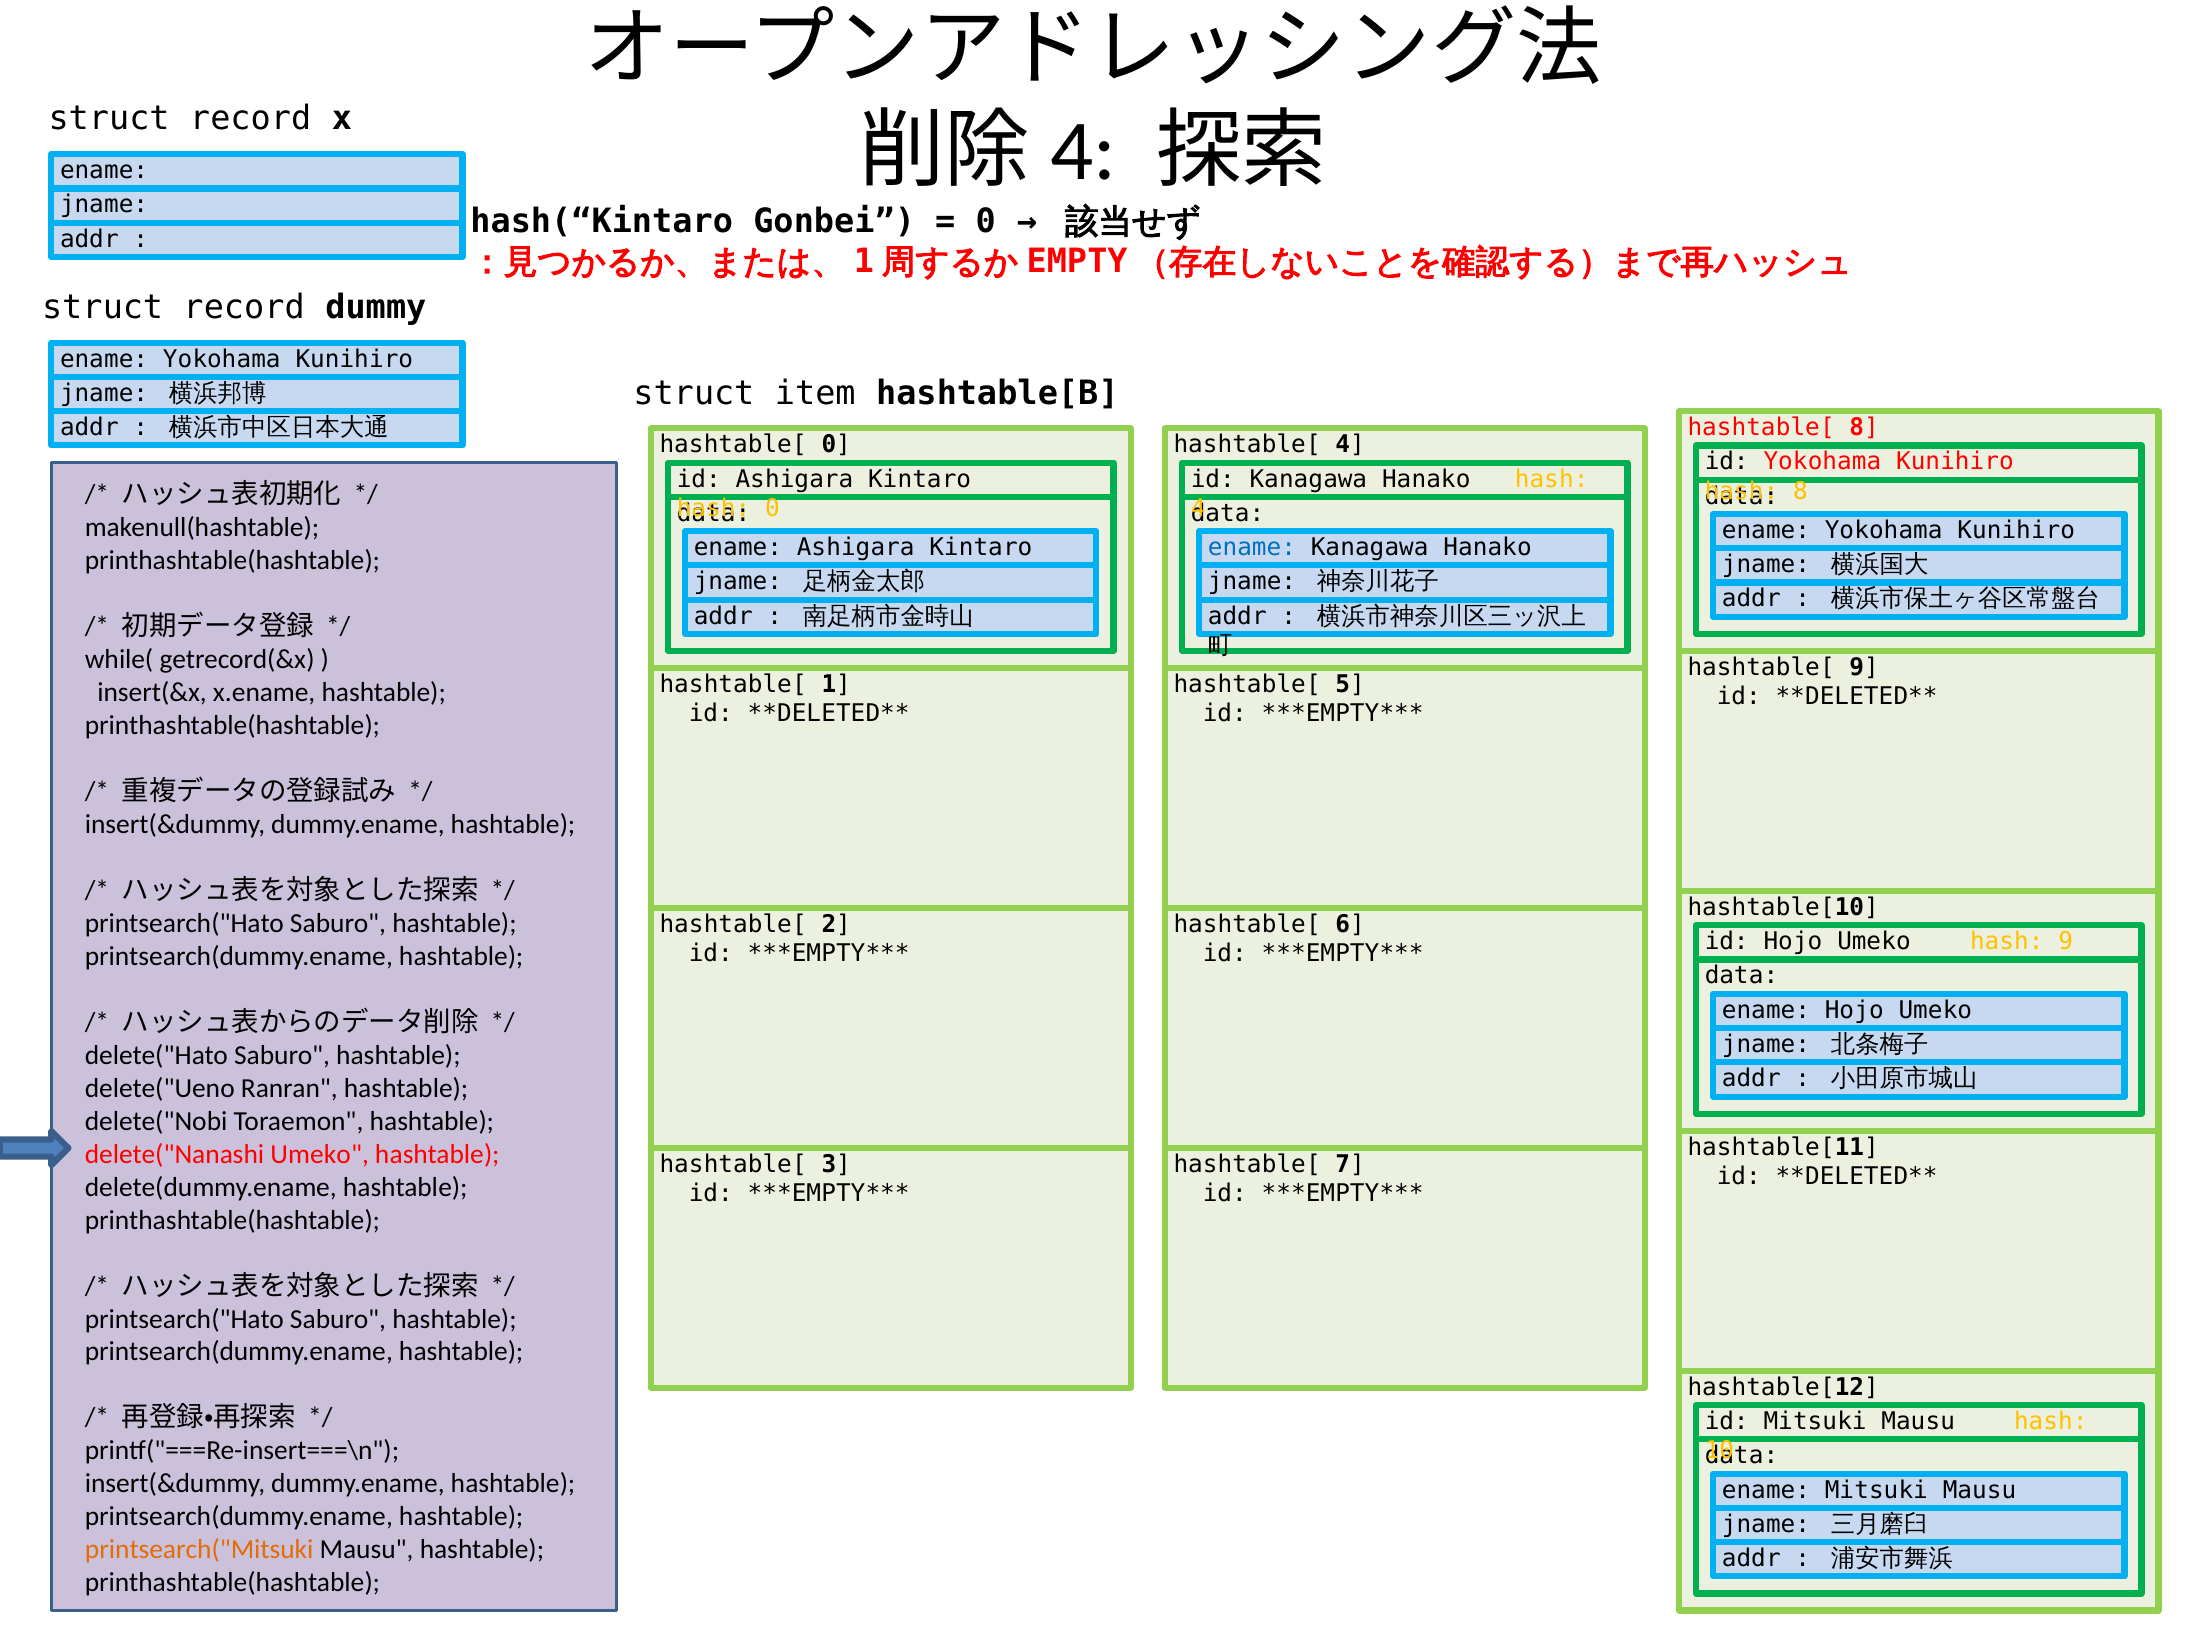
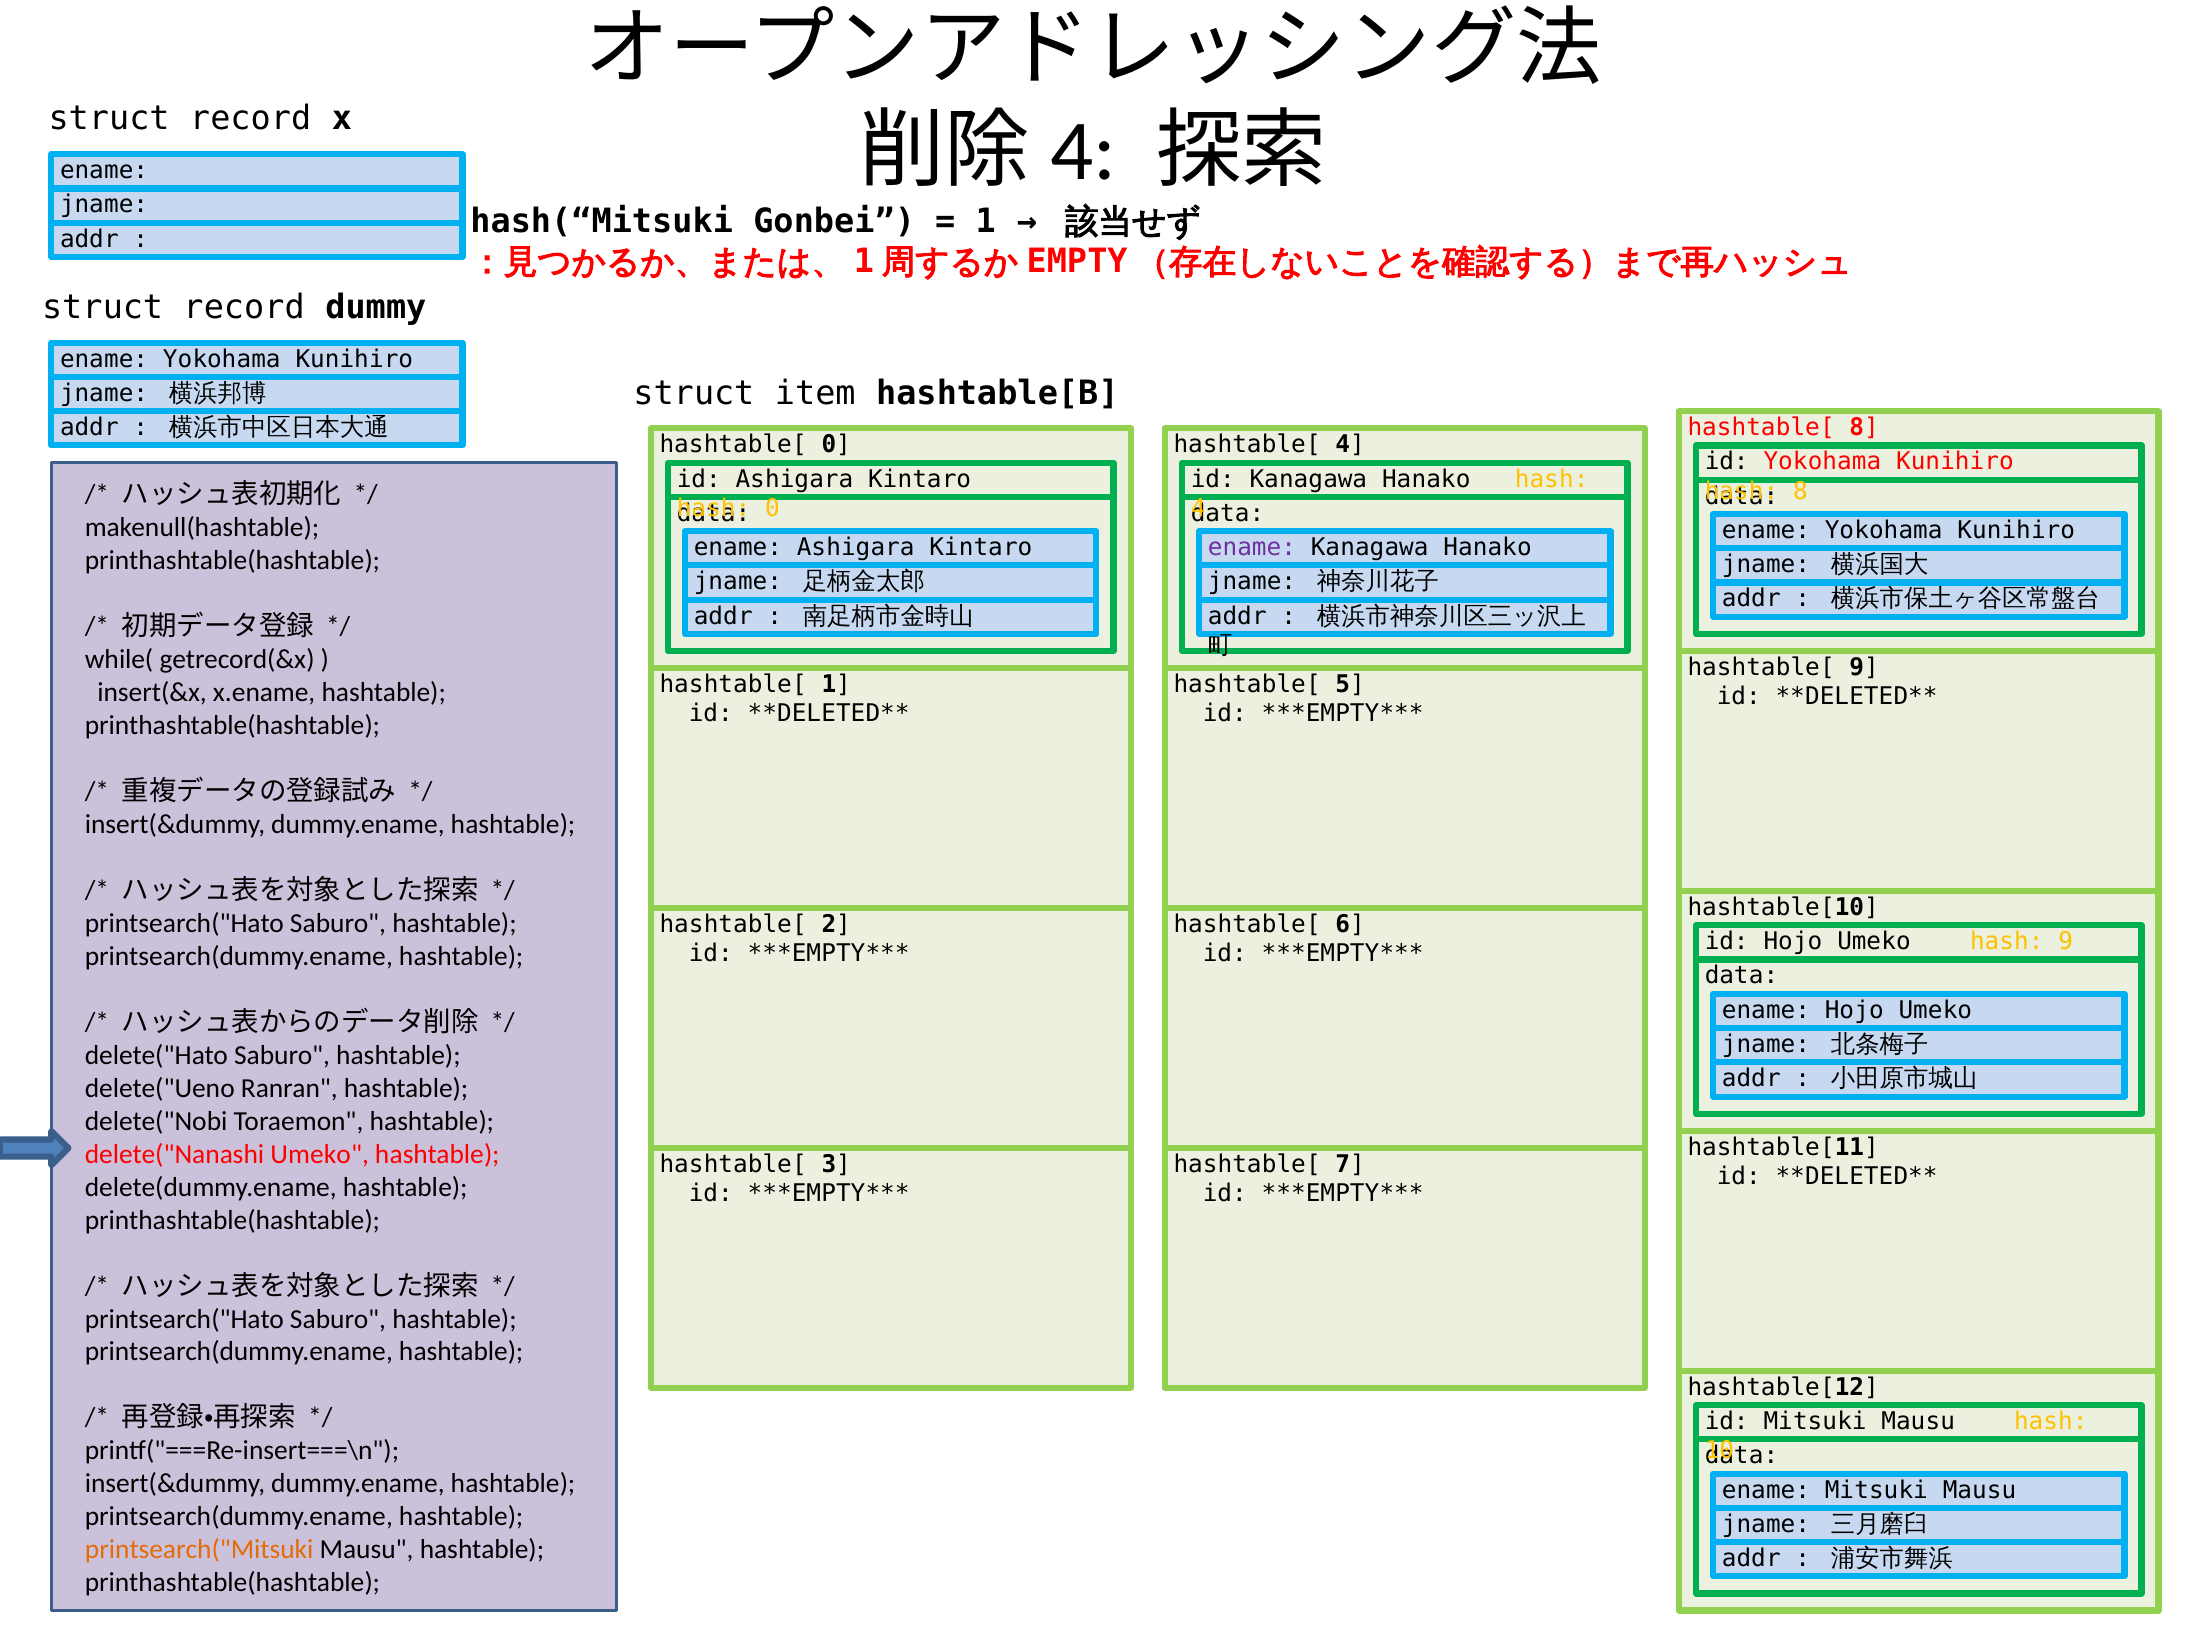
hash(“Kintaro: hash(“Kintaro -> hash(“Mitsuki (602, 222)
0: 0 -> 1 (986, 222)
ename colour: blue -> purple (1252, 547)
